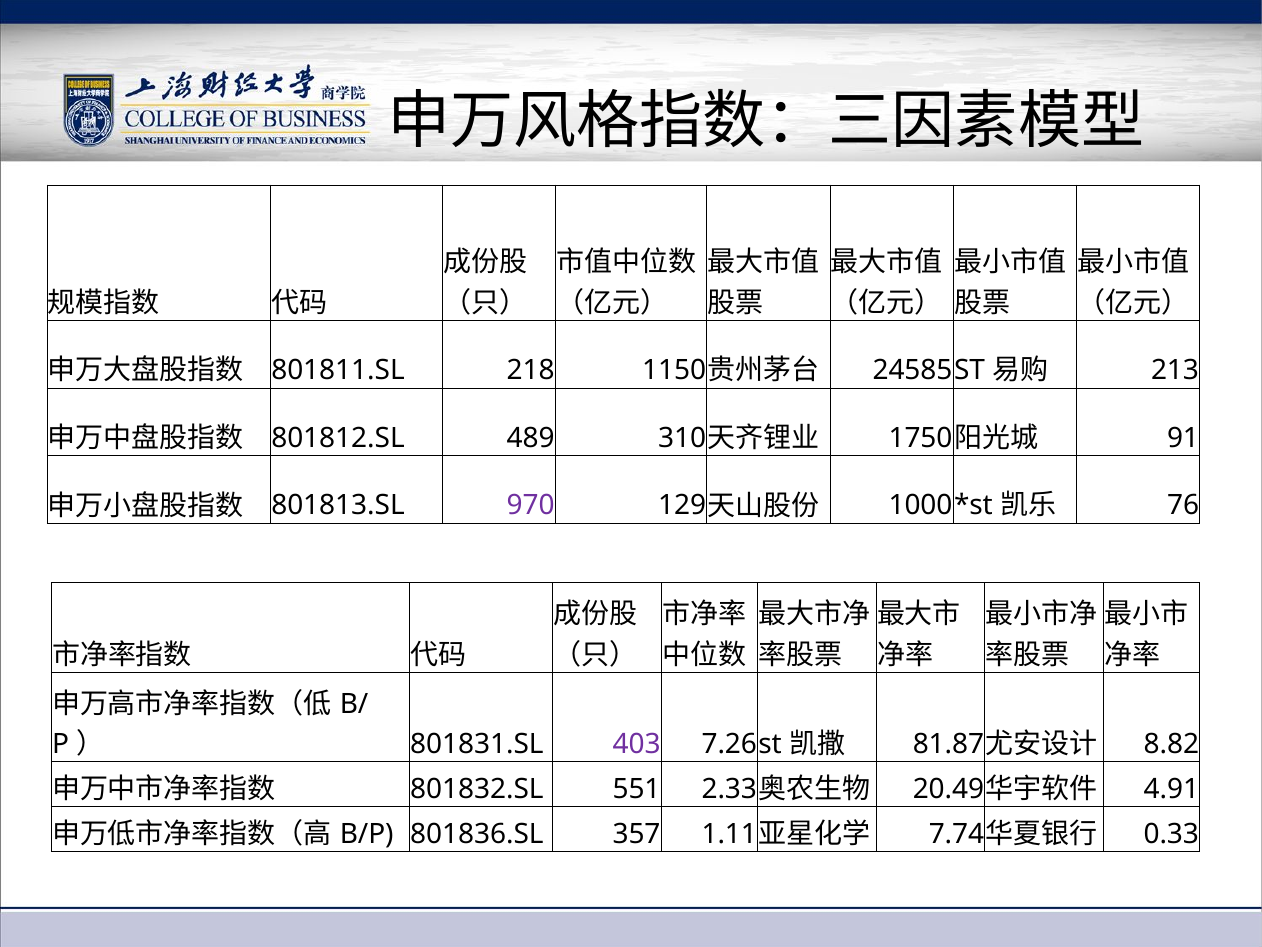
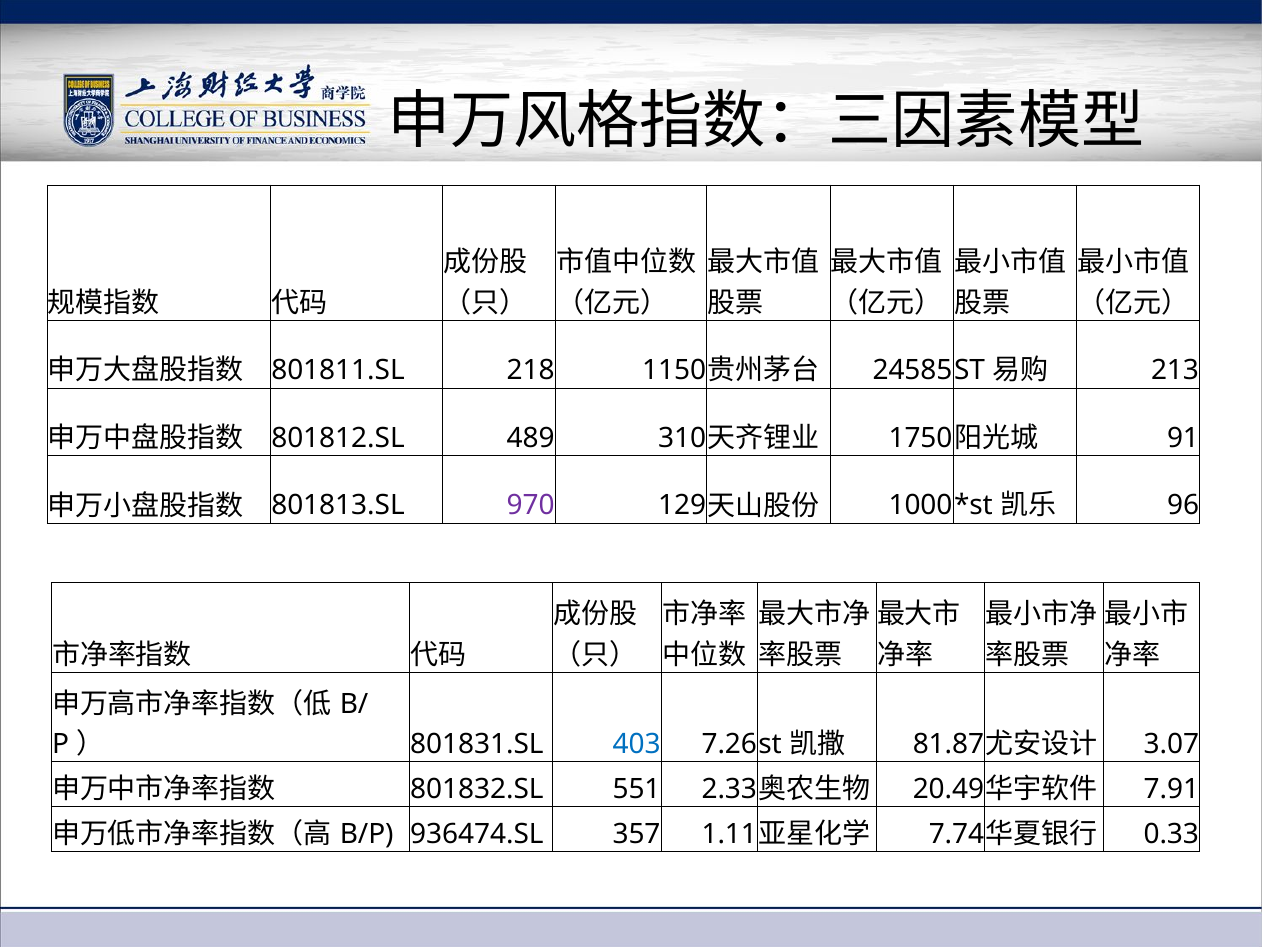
76: 76 -> 96 (1183, 505)
403 colour: purple -> blue (637, 744)
8.82: 8.82 -> 3.07 (1171, 744)
4.91: 4.91 -> 7.91 (1171, 789)
801836.SL: 801836.SL -> 936474.SL (477, 833)
